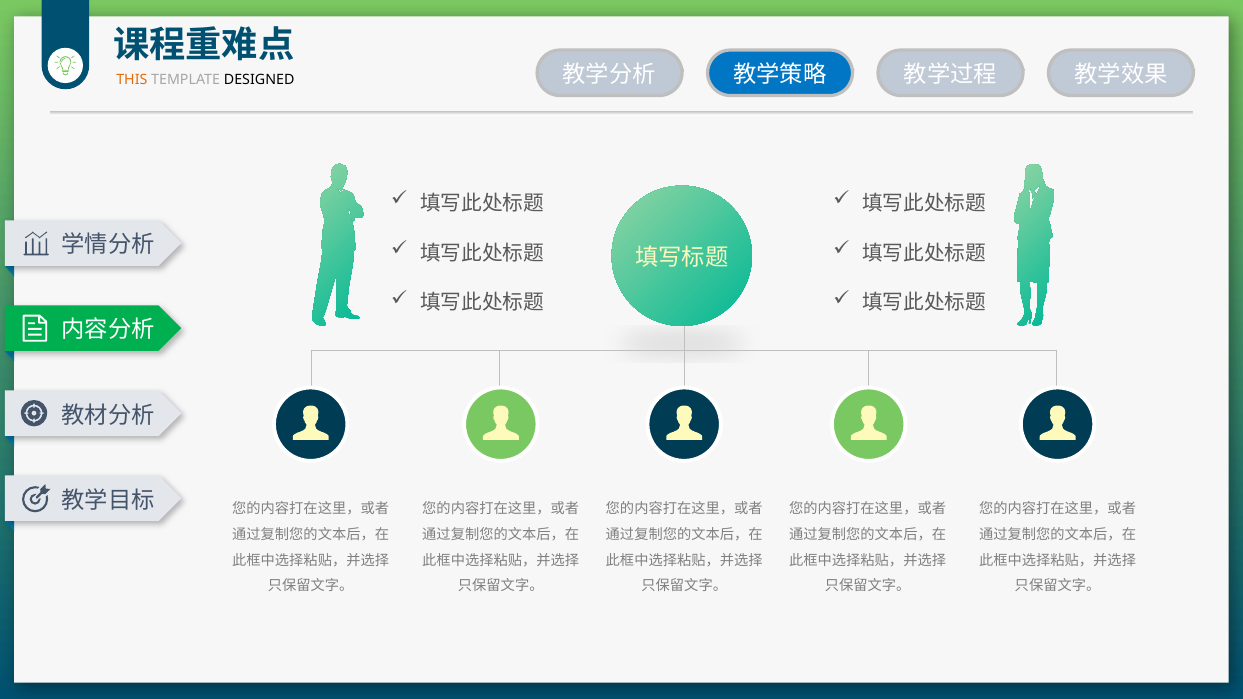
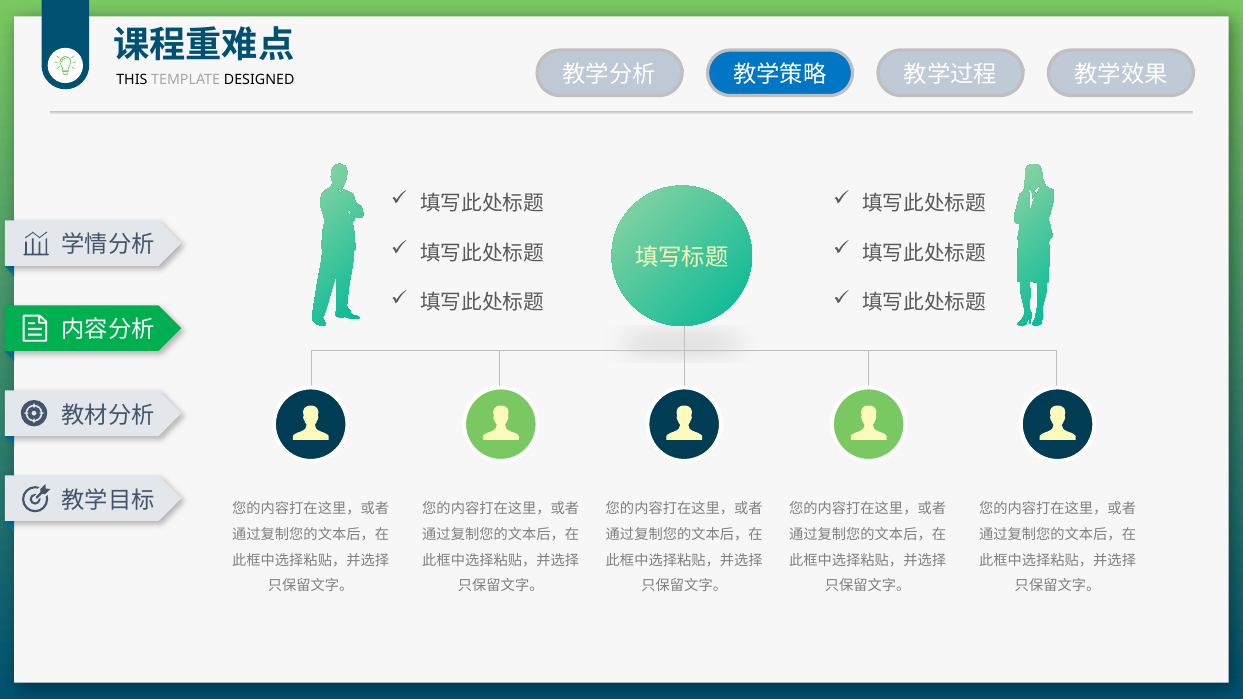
THIS colour: orange -> black (132, 80)
